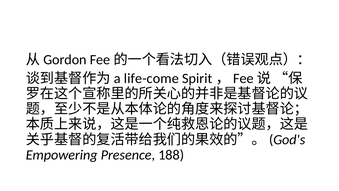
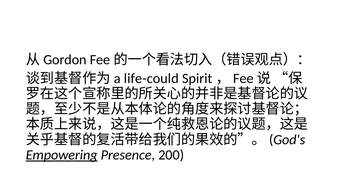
life-come: life-come -> life-could (151, 78)
Empowering underline: none -> present (62, 155)
188: 188 -> 200 (171, 155)
